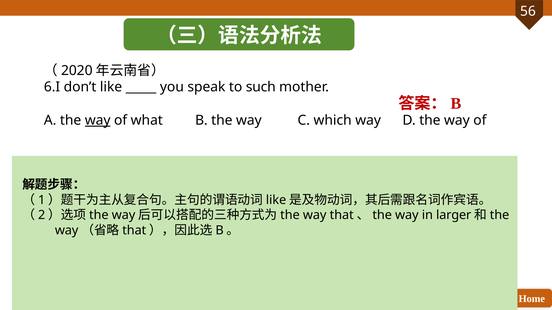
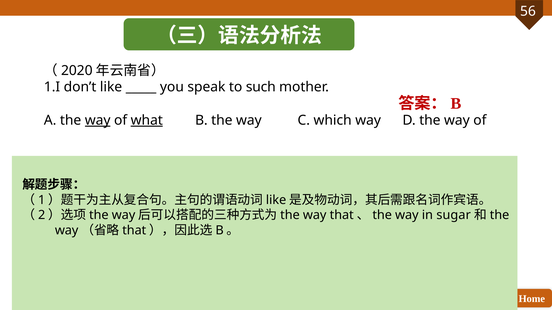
6.I: 6.I -> 1.I (52, 87)
what underline: none -> present (147, 120)
larger: larger -> sugar (454, 215)
